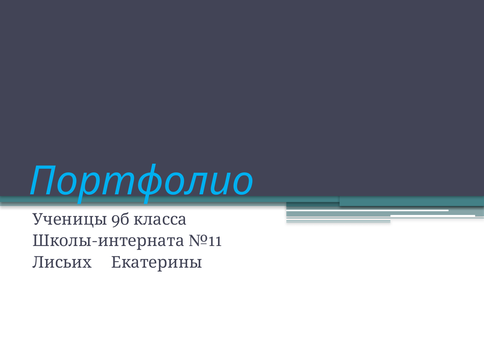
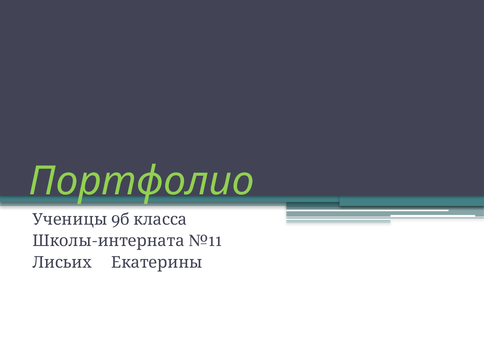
Портфолио colour: light blue -> light green (142, 181)
